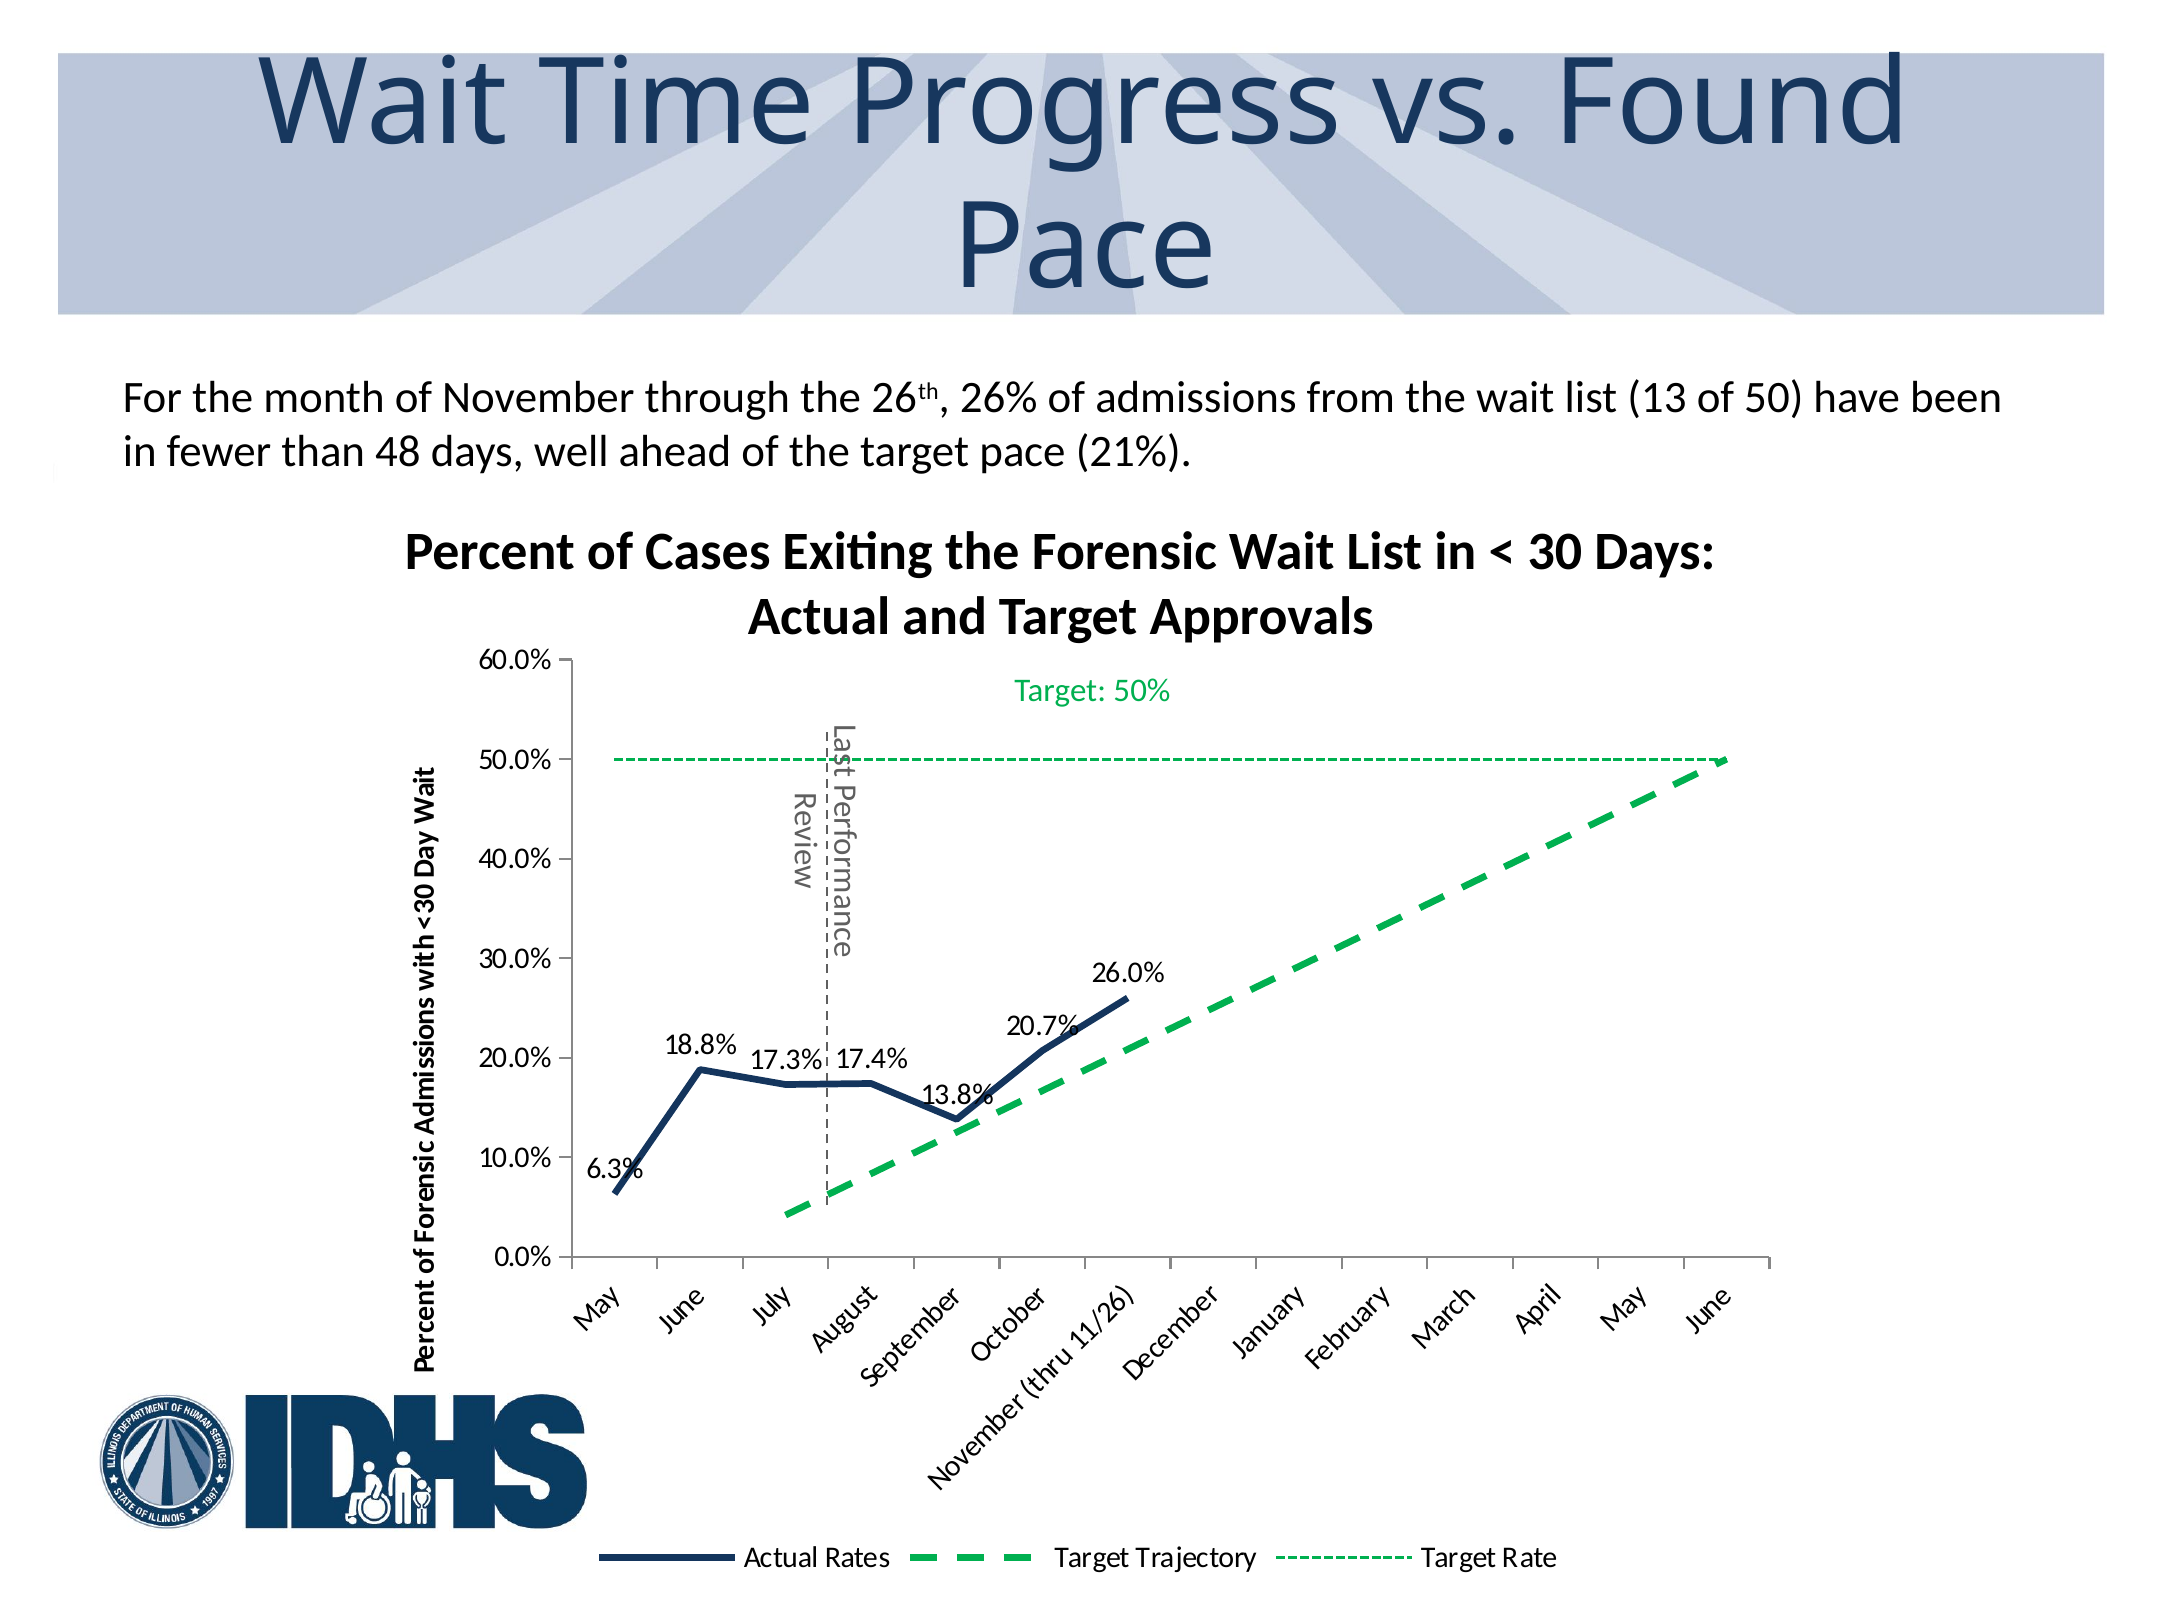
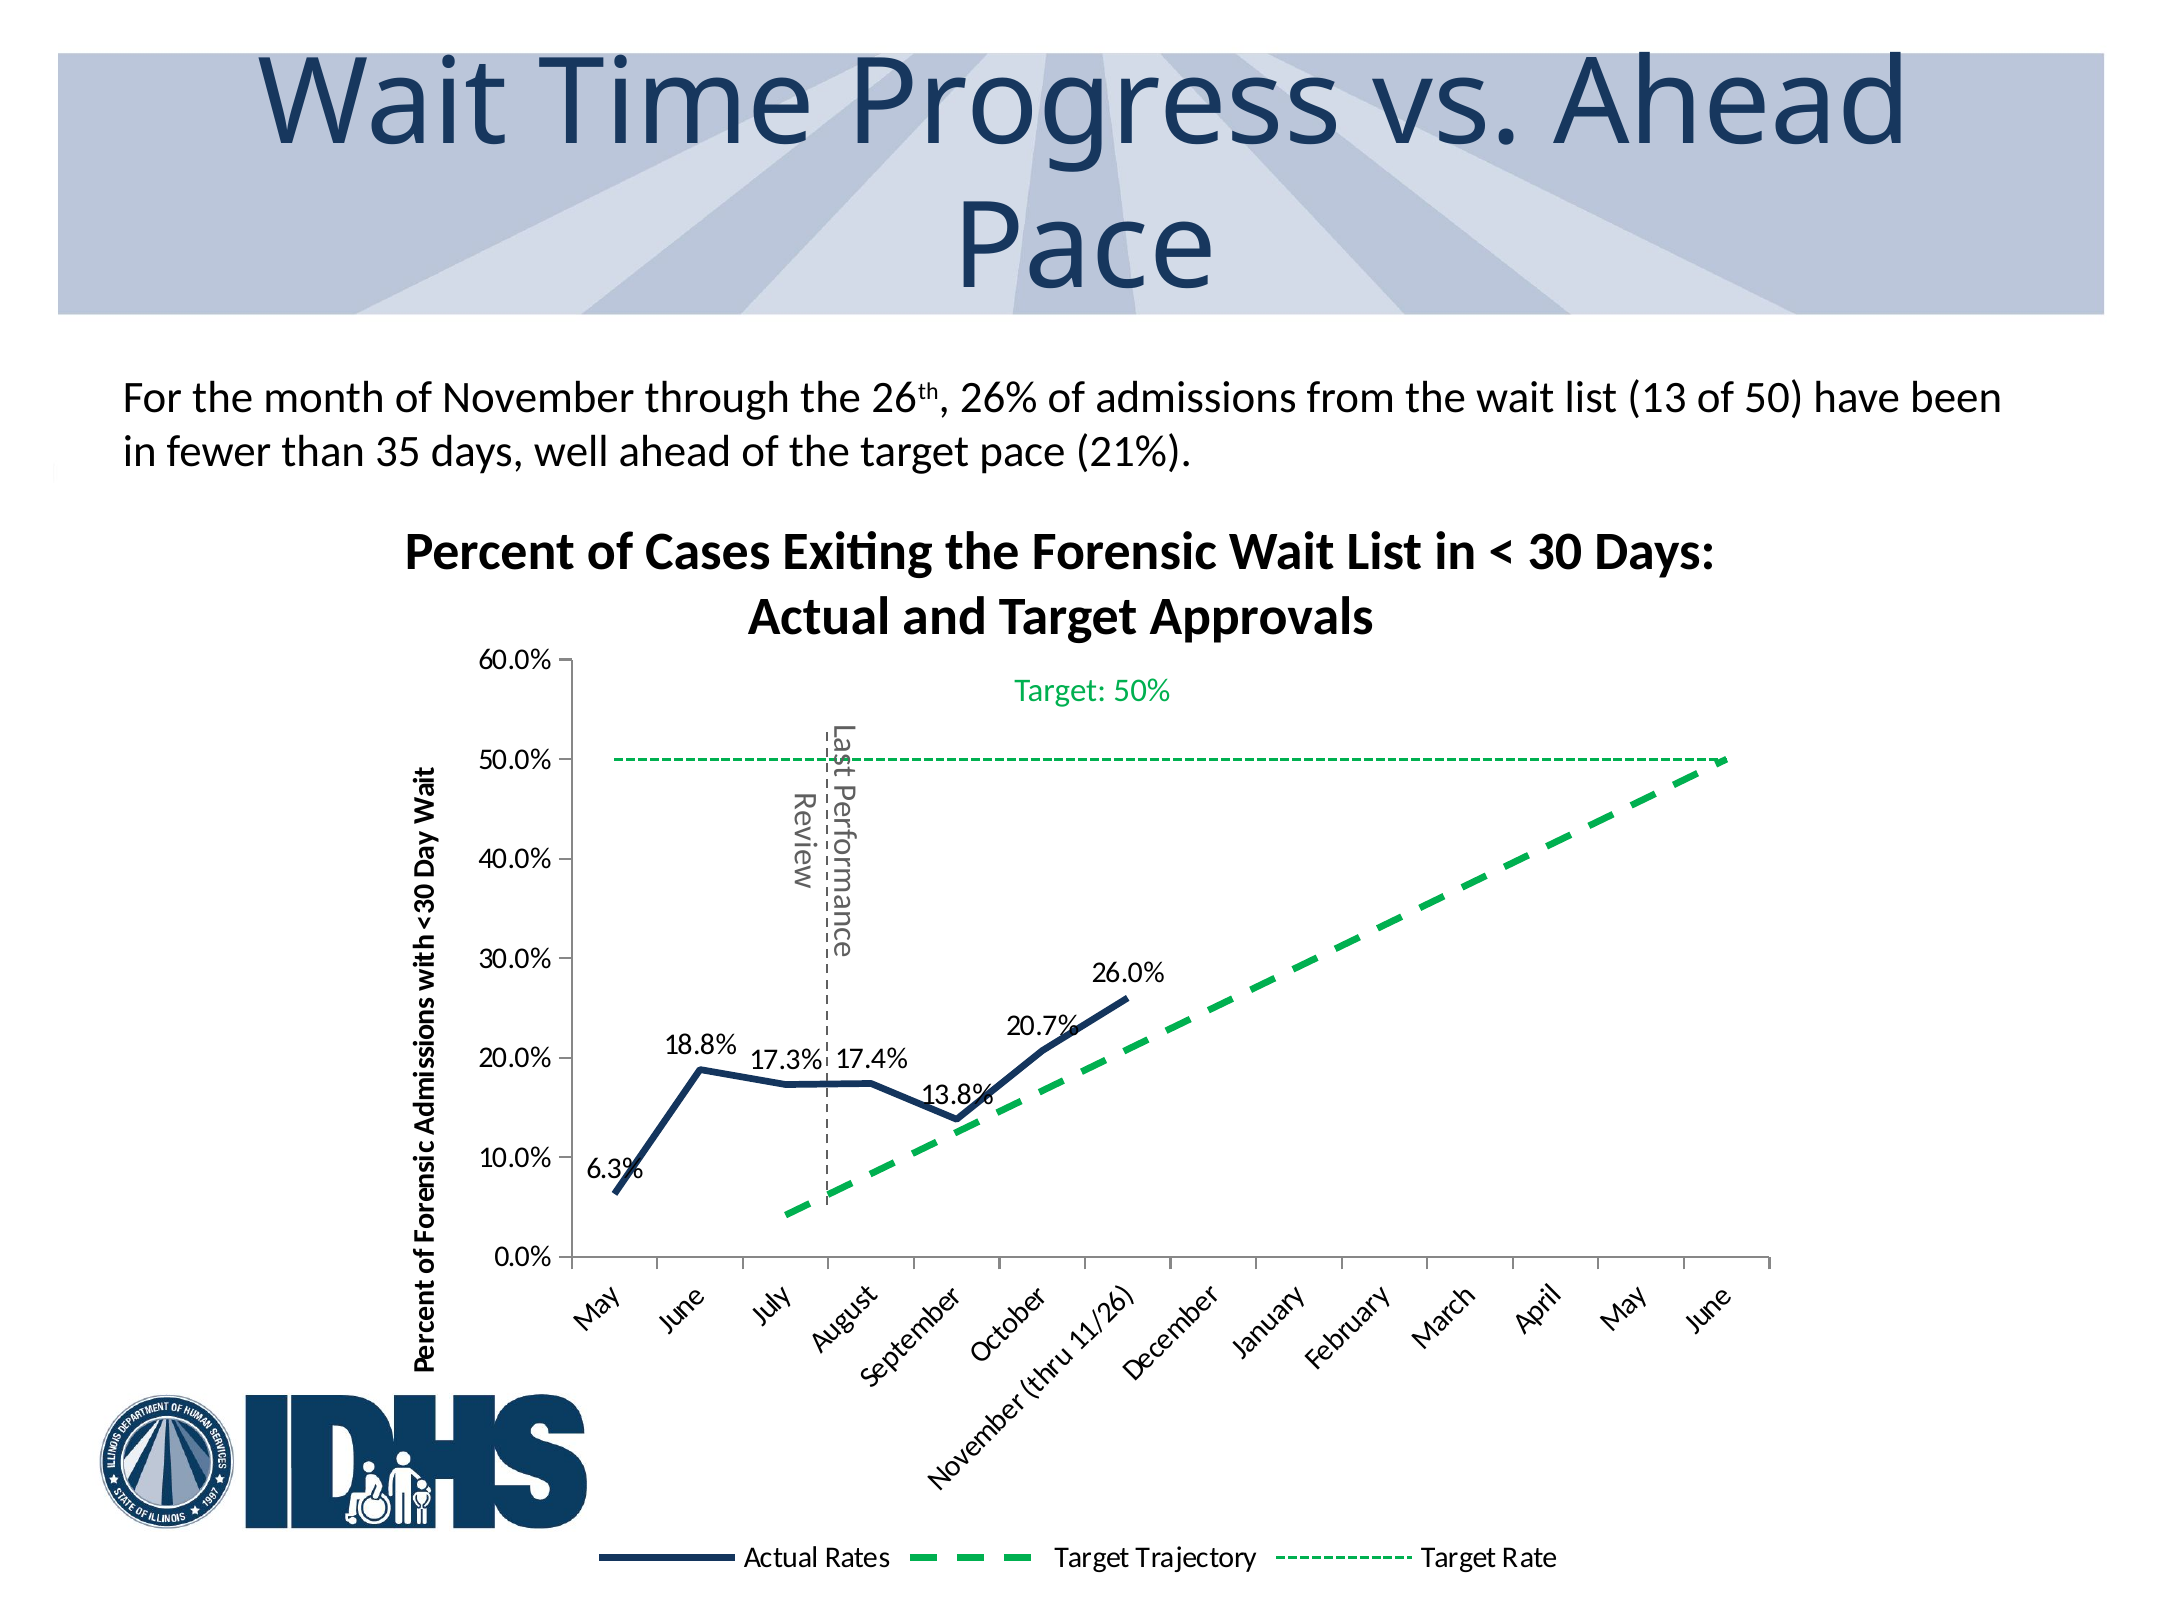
vs Found: Found -> Ahead (1732, 104)
48: 48 -> 35 (398, 451)
